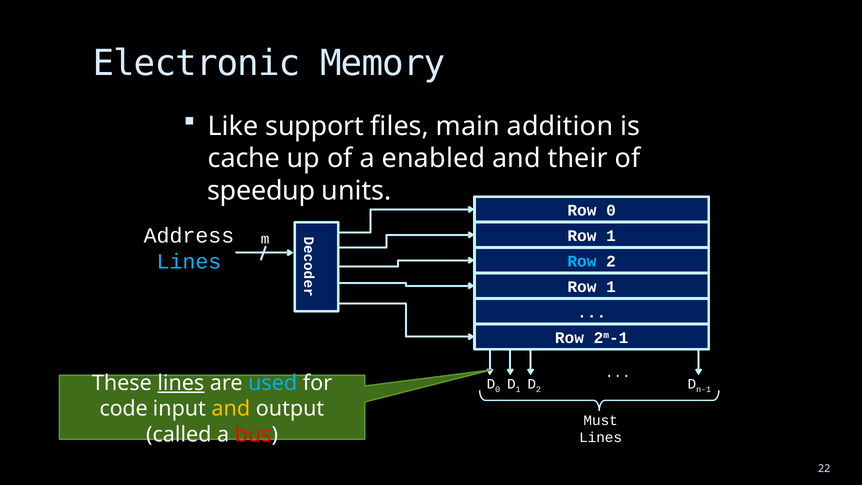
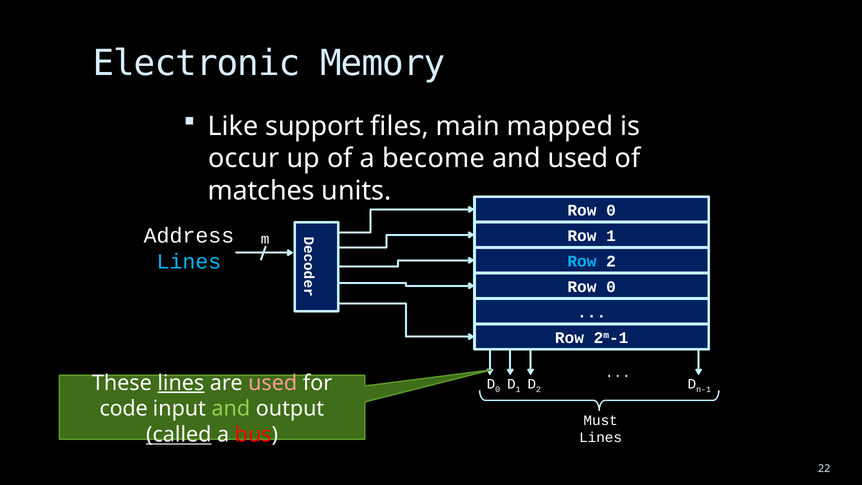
addition: addition -> mapped (560, 126)
cache: cache -> occur (244, 159)
enabled: enabled -> become (433, 159)
and their: their -> used (578, 159)
speedup: speedup -> matches (261, 191)
1: 1 -> 0 (611, 287)
used colour: light blue -> pink (273, 383)
and colour: yellow -> light green (231, 409)
called underline: none -> present (179, 435)
